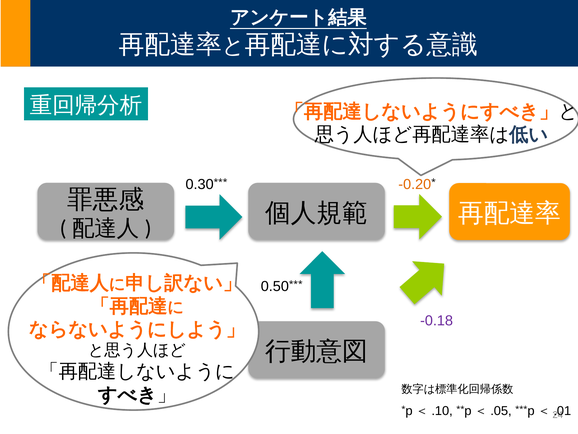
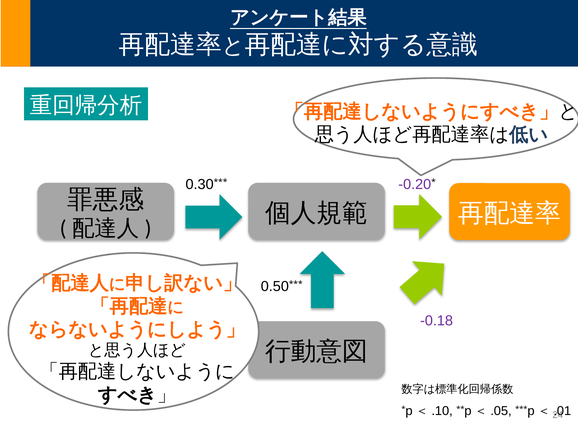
-0.20 colour: orange -> purple (415, 184)
